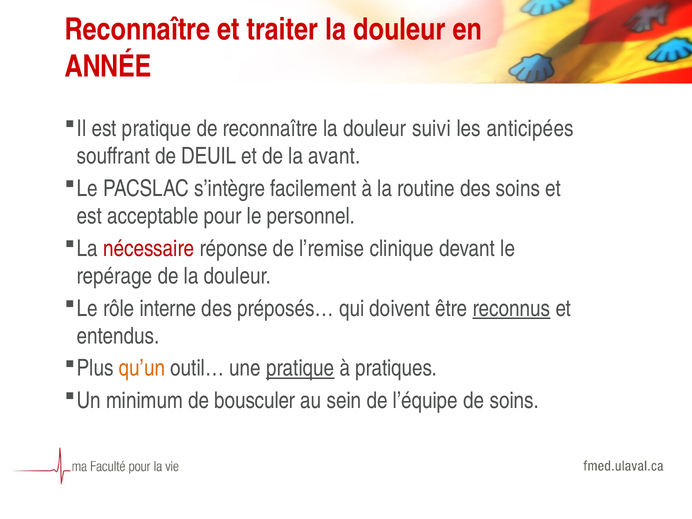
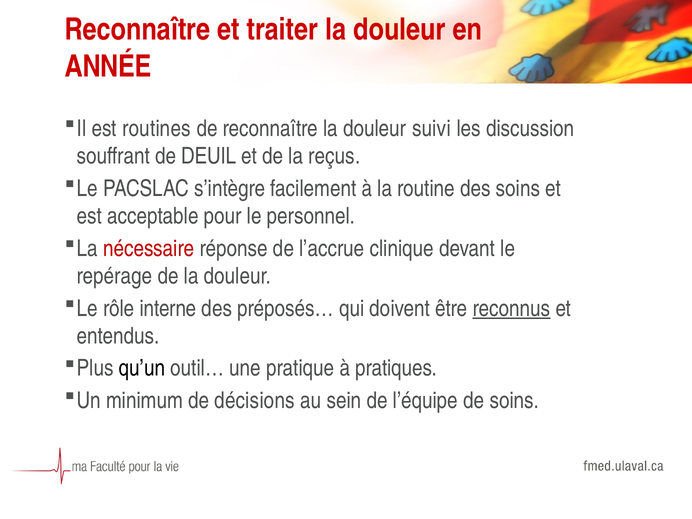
est pratique: pratique -> routines (156, 128)
anticipées: anticipées -> discussion (530, 128)
avant: avant -> reçus (334, 156)
l’remise: l’remise -> l’accrue (332, 248)
qu’un colour: orange -> black (142, 368)
pratique underline: present -> none (300, 368)
bousculer: bousculer -> décisions (255, 401)
